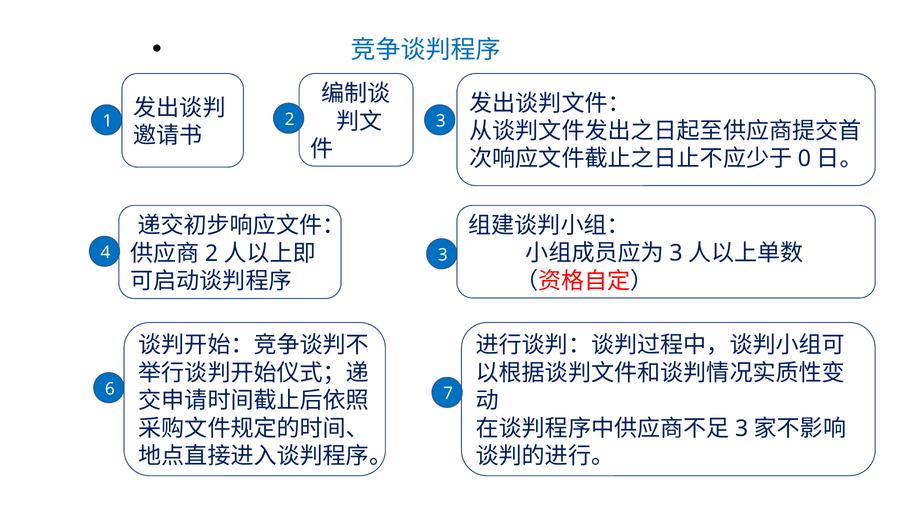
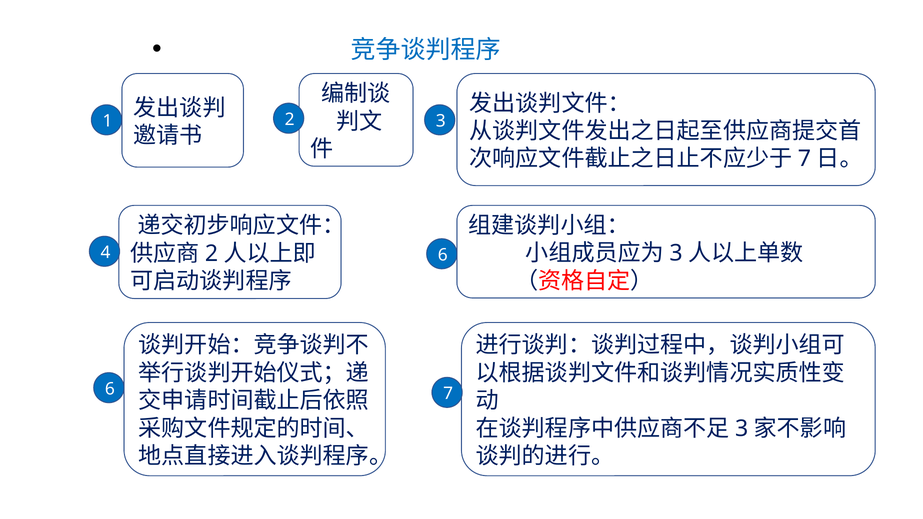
0: 0 -> 7 (804, 159)
4 3: 3 -> 6 (443, 255)
